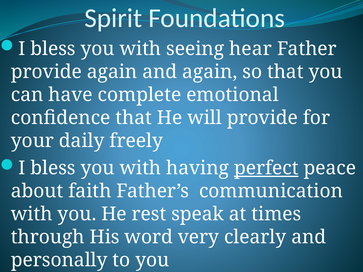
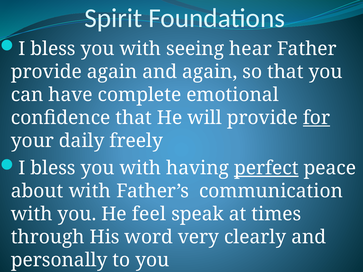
for underline: none -> present (317, 118)
about faith: faith -> with (90, 191)
rest: rest -> feel (149, 214)
